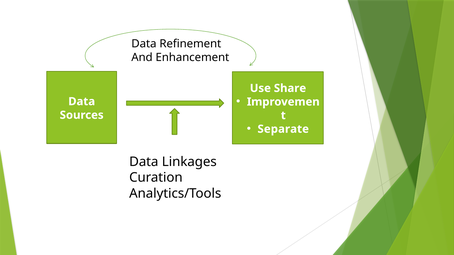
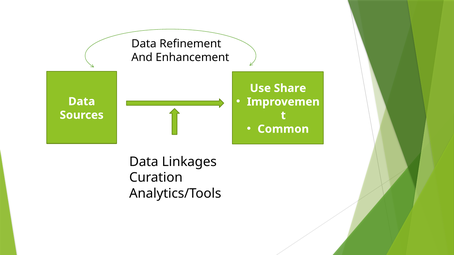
Separate: Separate -> Common (283, 129)
